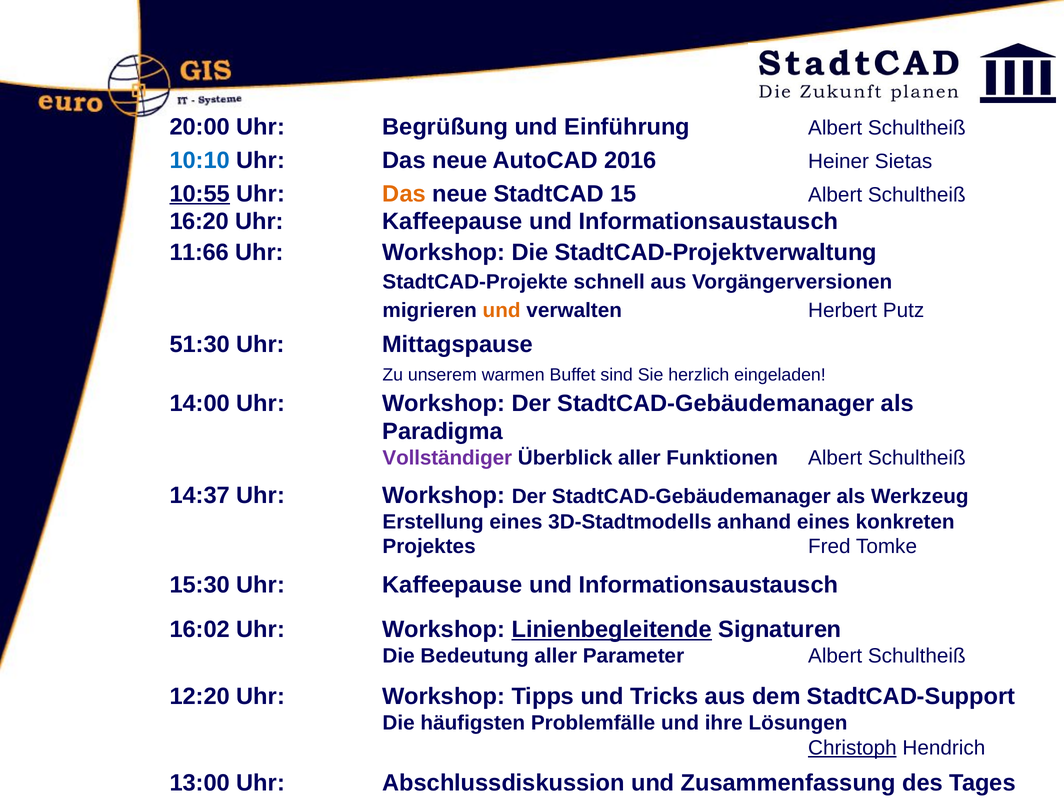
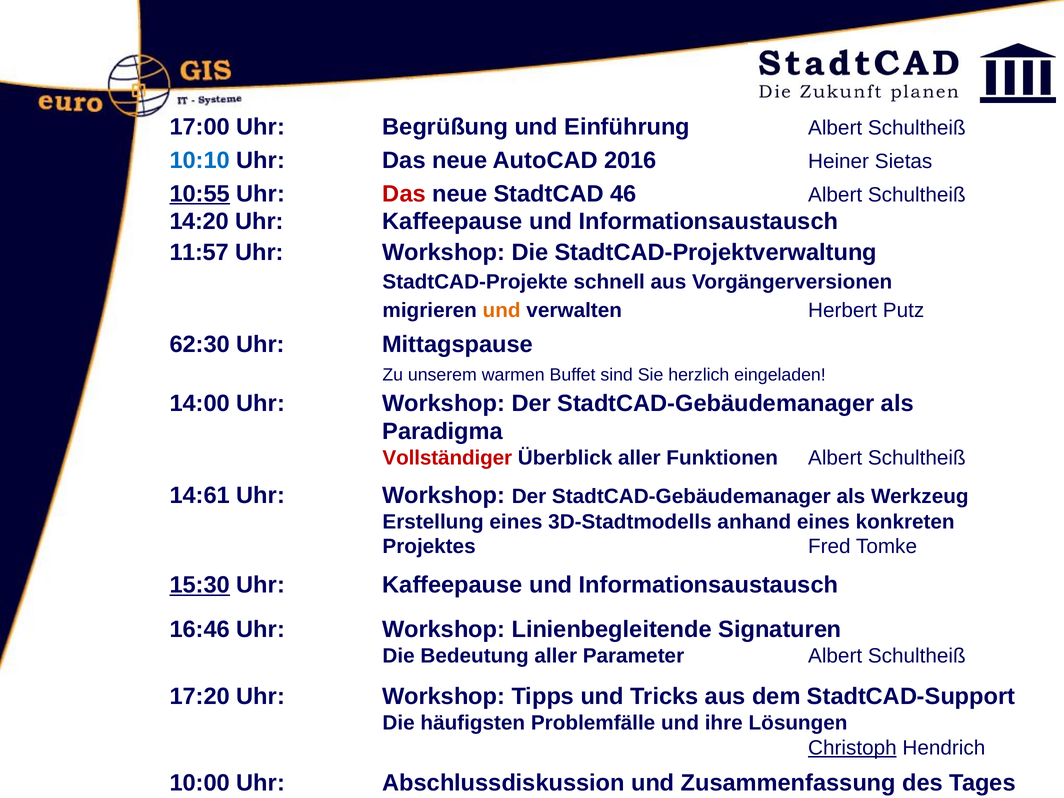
20:00: 20:00 -> 17:00 (200, 127)
Das colour: orange -> red (404, 194)
15: 15 -> 46 (623, 194)
16:20: 16:20 -> 14:20 (199, 222)
11:66: 11:66 -> 11:57 (199, 253)
51:30: 51:30 -> 62:30 (200, 345)
Vollständiger colour: purple -> red (447, 458)
14:37: 14:37 -> 14:61 (200, 495)
15:30 underline: none -> present (200, 585)
16:02: 16:02 -> 16:46 (200, 630)
Linienbegleitende underline: present -> none (612, 630)
12:20: 12:20 -> 17:20 (200, 697)
13:00: 13:00 -> 10:00 (200, 783)
